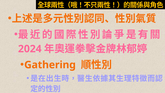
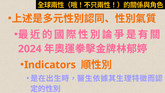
Gathering: Gathering -> Indicators (50, 65)
